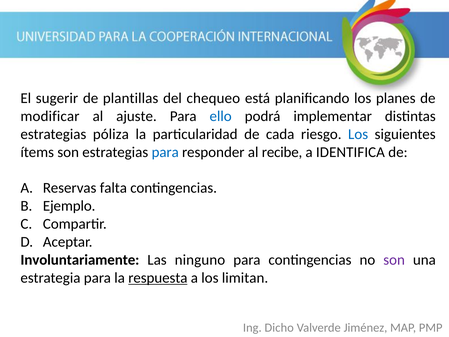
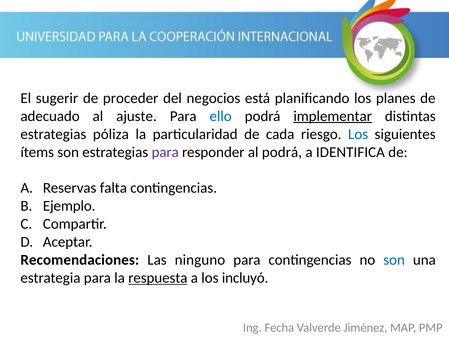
plantillas: plantillas -> proceder (131, 98)
chequeo: chequeo -> negocios (213, 98)
modificar: modificar -> adecuado (50, 116)
implementar underline: none -> present (333, 116)
para colour: blue -> purple (165, 152)
al recibe: recibe -> podrá (282, 152)
Involuntariamente: Involuntariamente -> Recomendaciones (80, 260)
son colour: purple -> blue (394, 260)
limitan: limitan -> incluyó (245, 278)
Dicho: Dicho -> Fecha (279, 328)
